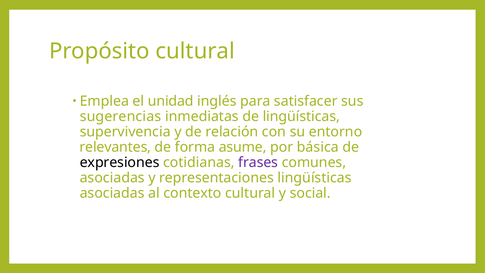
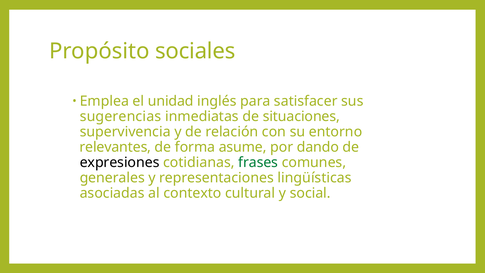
Propósito cultural: cultural -> sociales (195, 51)
de lingüísticas: lingüísticas -> situaciones (301, 117)
básica: básica -> dando (318, 147)
frases colour: purple -> green (258, 162)
asociadas: asociadas -> generales (112, 178)
